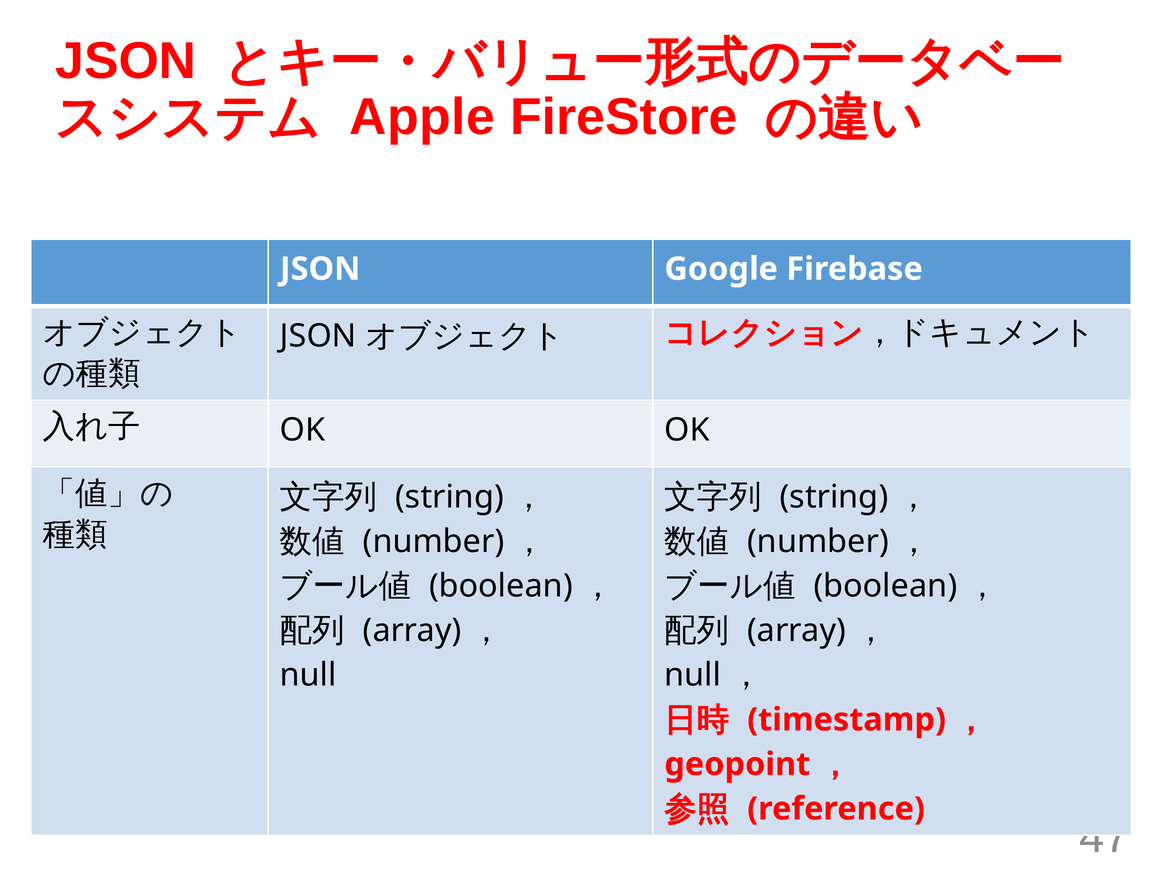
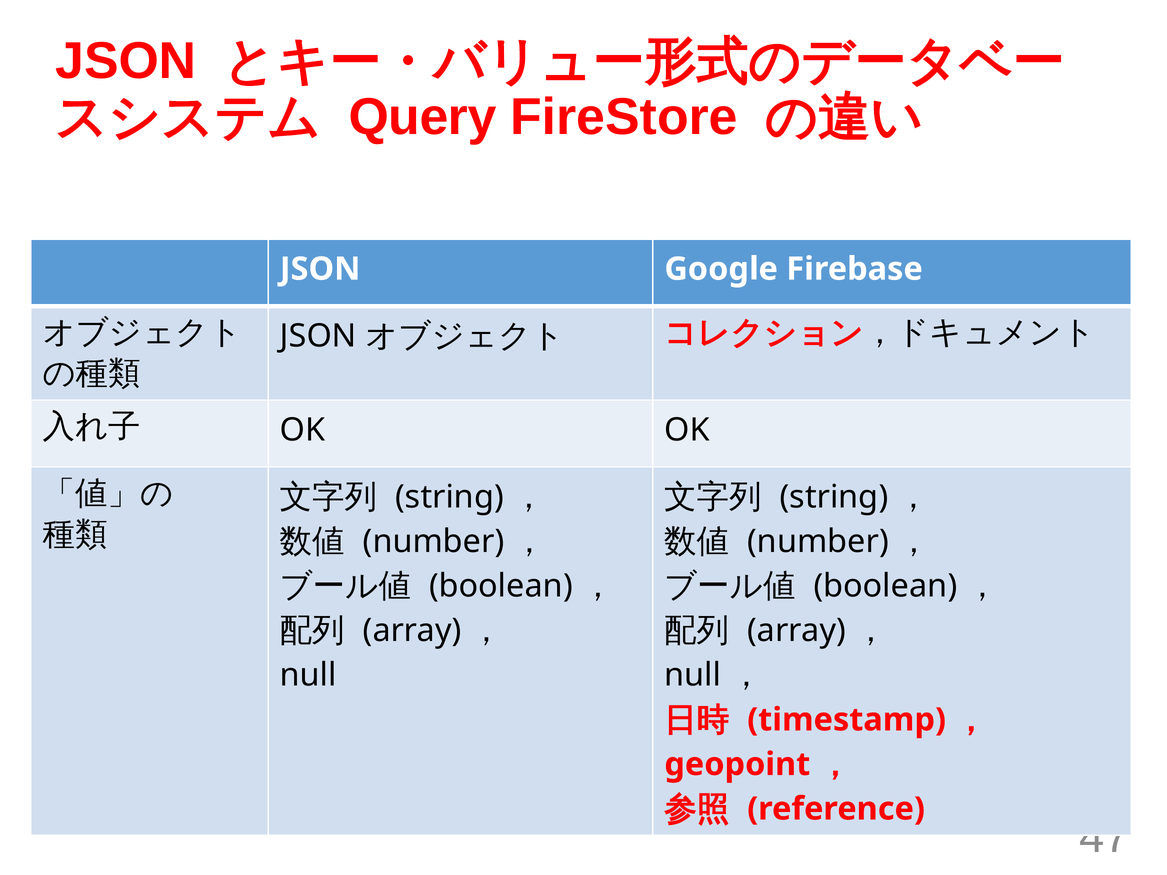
Apple: Apple -> Query (423, 117)
